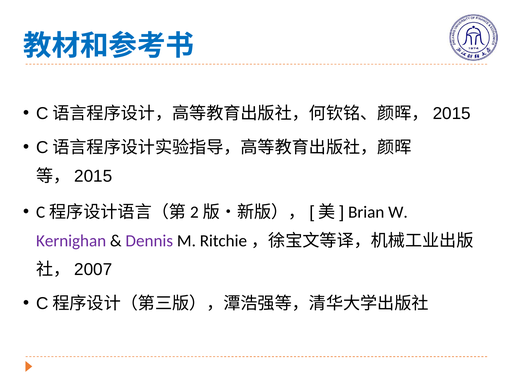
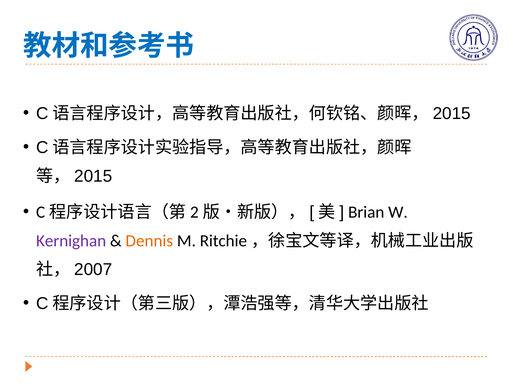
Dennis colour: purple -> orange (149, 241)
